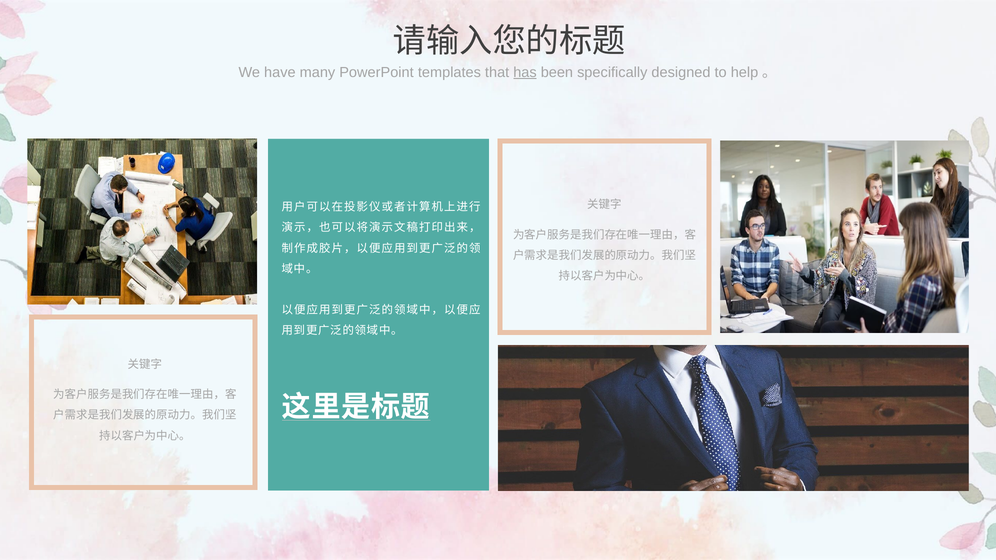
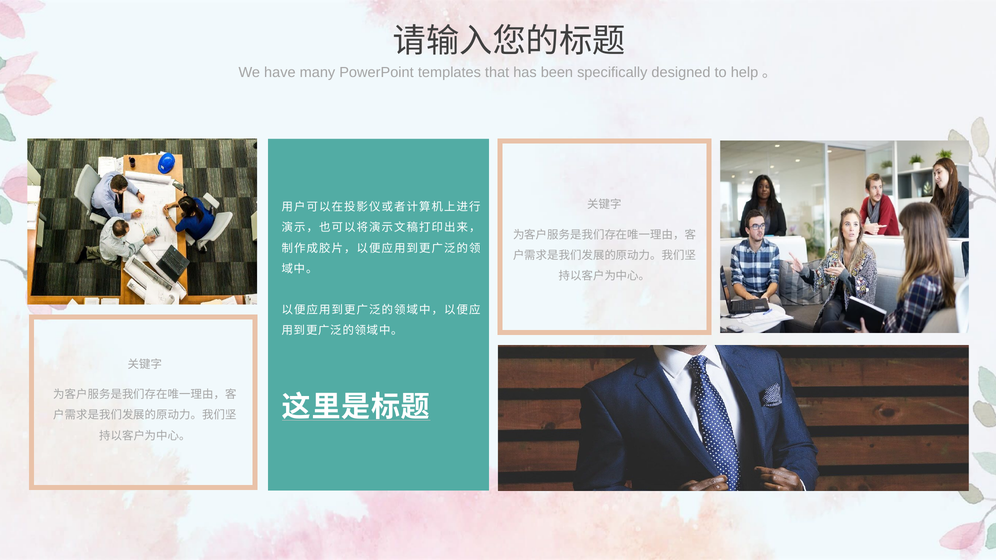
has underline: present -> none (525, 72)
